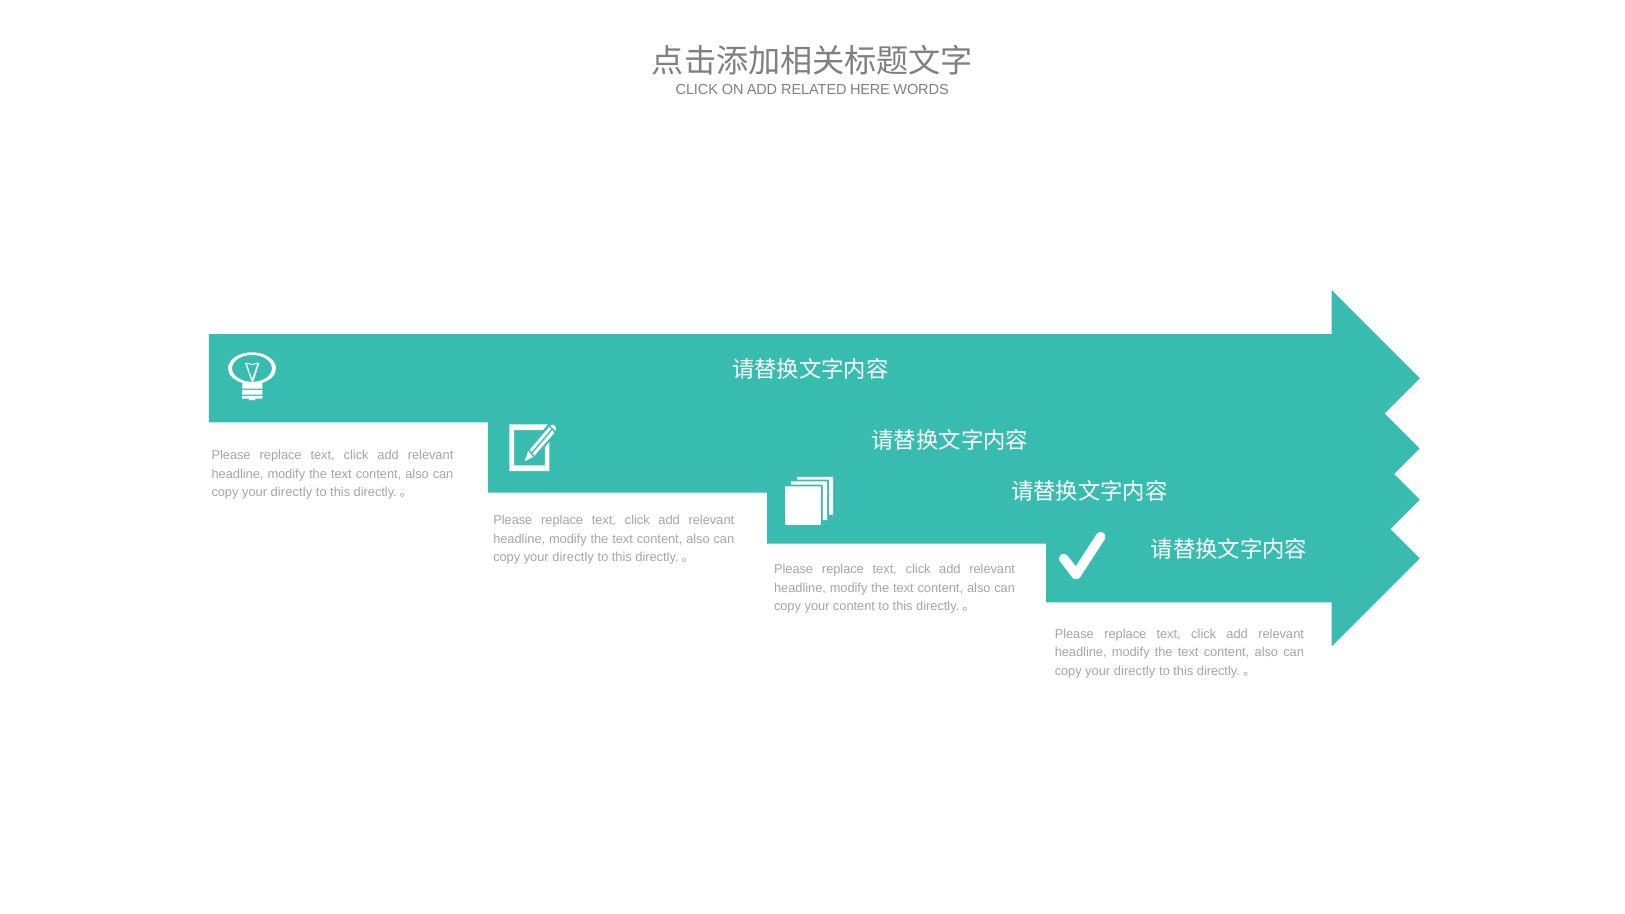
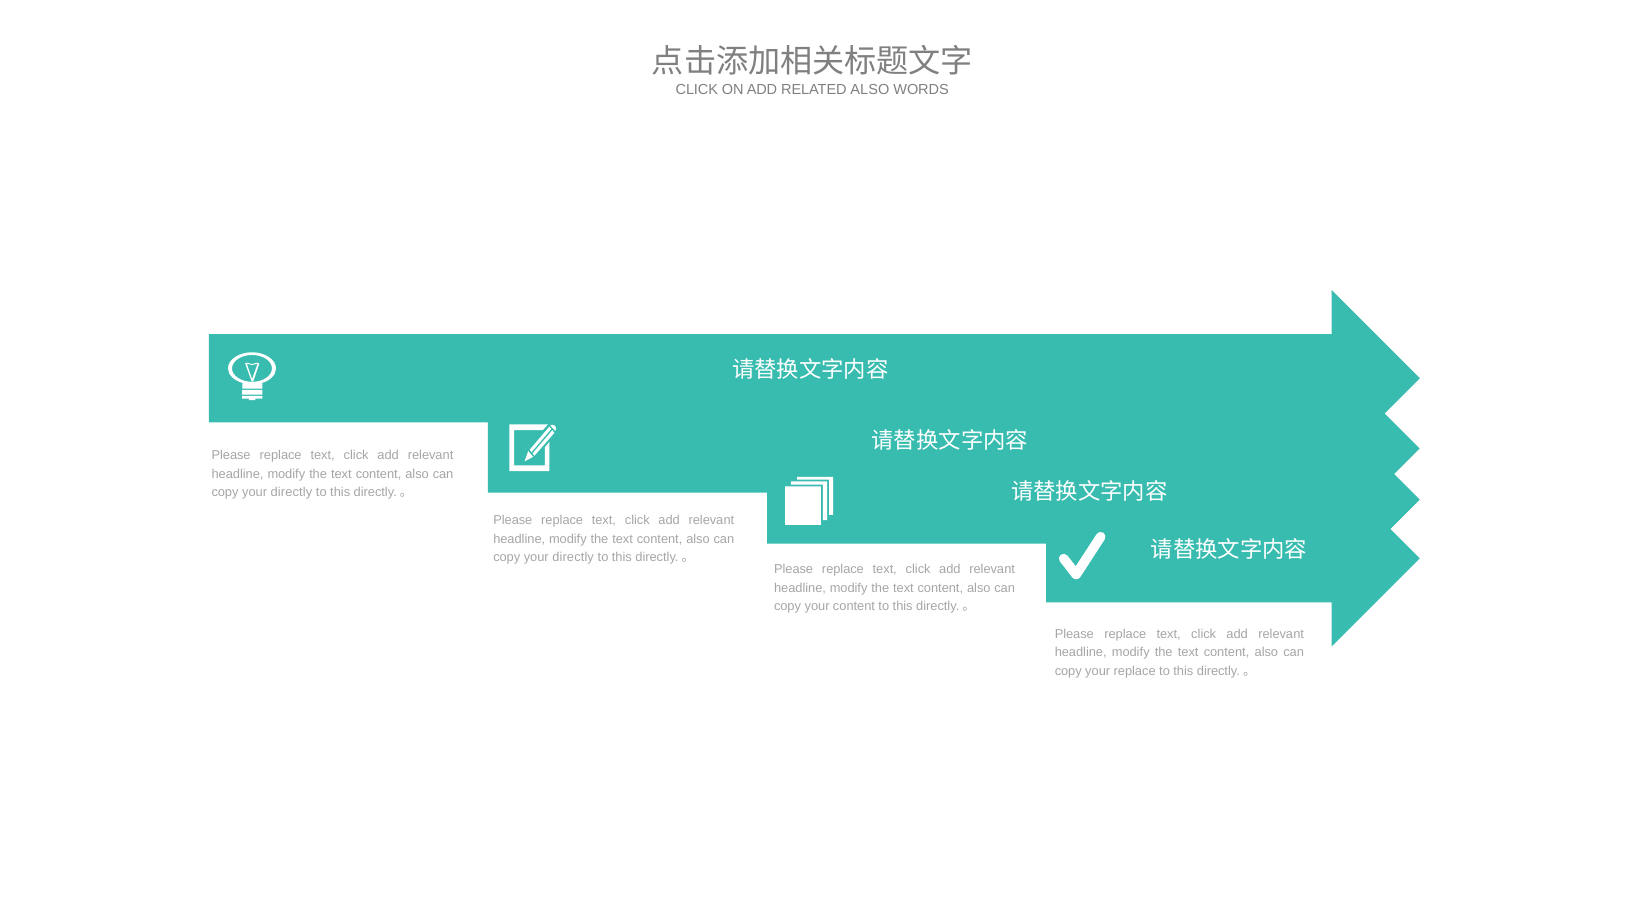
RELATED HERE: HERE -> ALSO (870, 90)
directly: directly -> replace (1135, 671)
